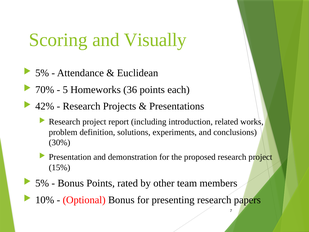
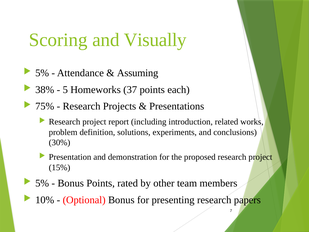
Euclidean: Euclidean -> Assuming (138, 73)
70%: 70% -> 38% (45, 90)
36: 36 -> 37 (130, 90)
42%: 42% -> 75% (45, 106)
